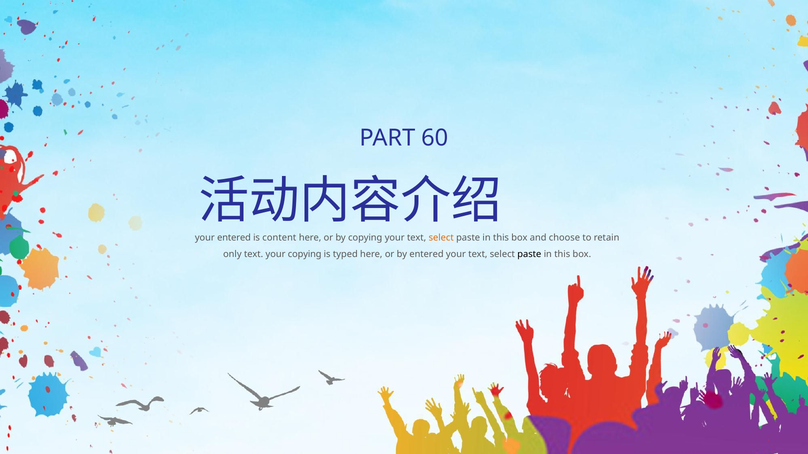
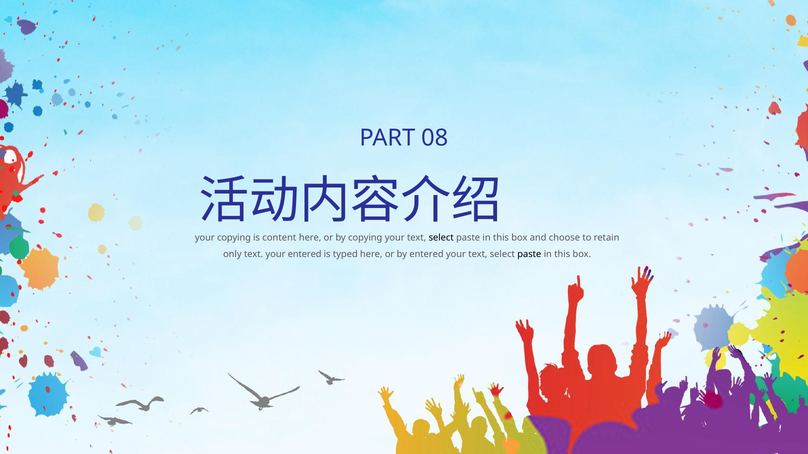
60: 60 -> 08 (435, 138)
your entered: entered -> copying (234, 238)
select colour: orange -> black (441, 238)
your copying: copying -> entered (305, 255)
